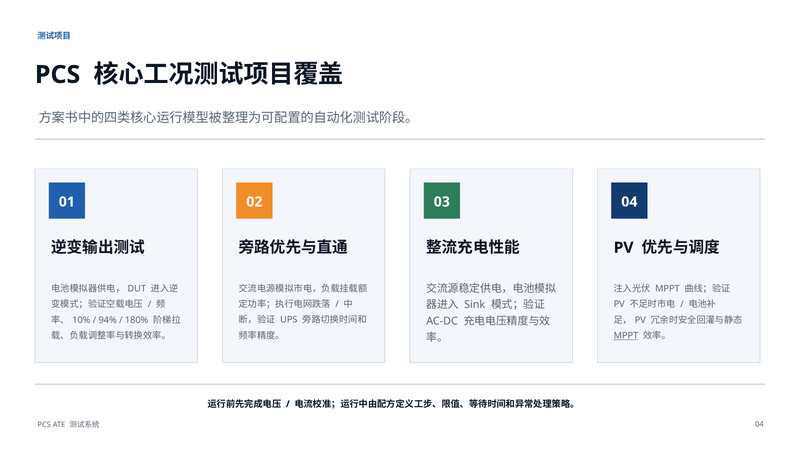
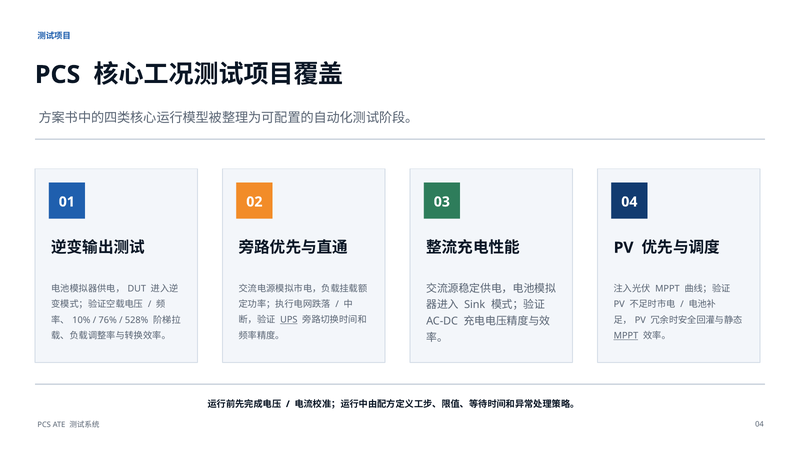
UPS underline: none -> present (289, 320)
94%: 94% -> 76% (108, 320)
180%: 180% -> 528% (137, 320)
